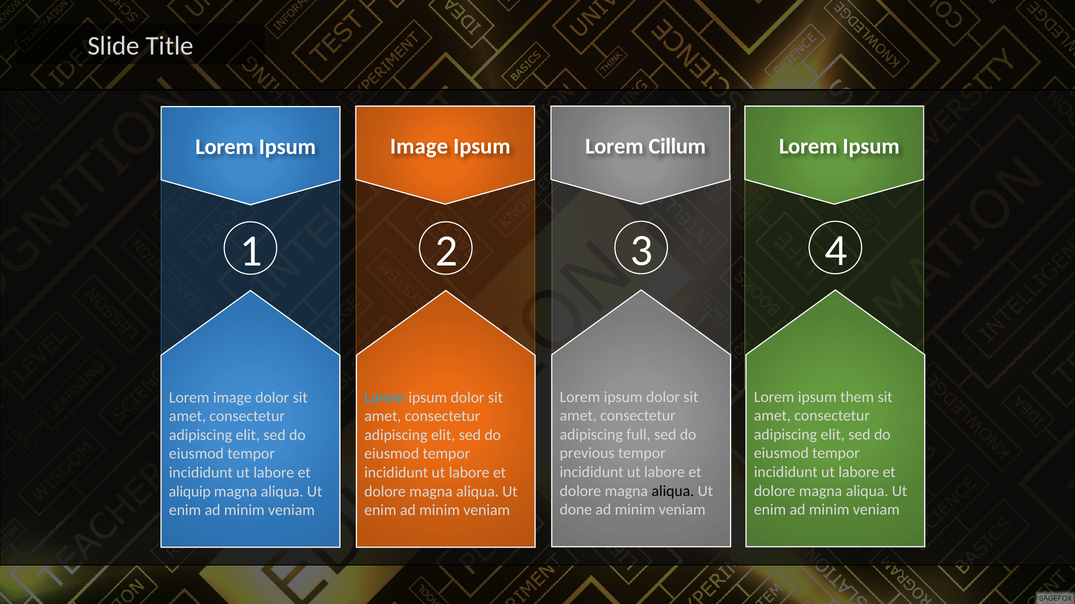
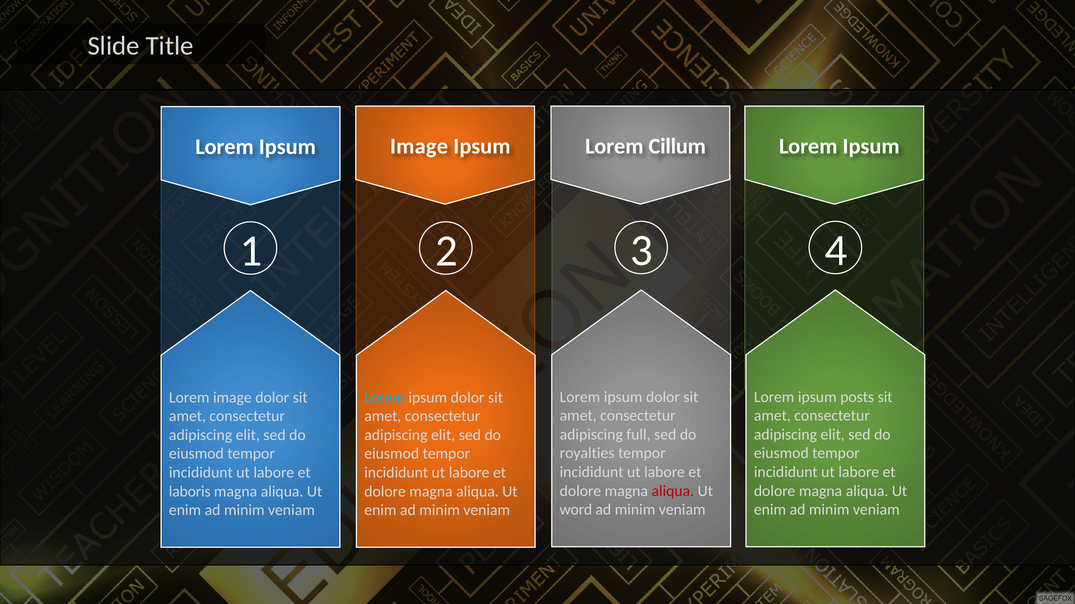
them: them -> posts (857, 397)
previous: previous -> royalties (587, 454)
aliqua colour: black -> red (673, 491)
aliquip: aliquip -> laboris (190, 492)
done: done -> word (576, 510)
